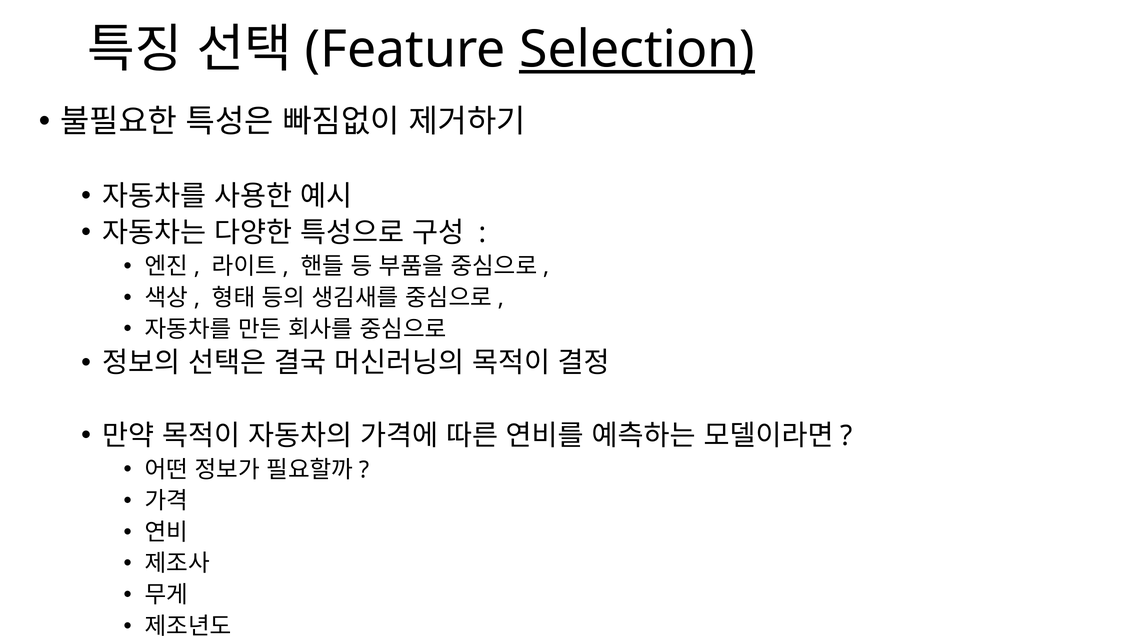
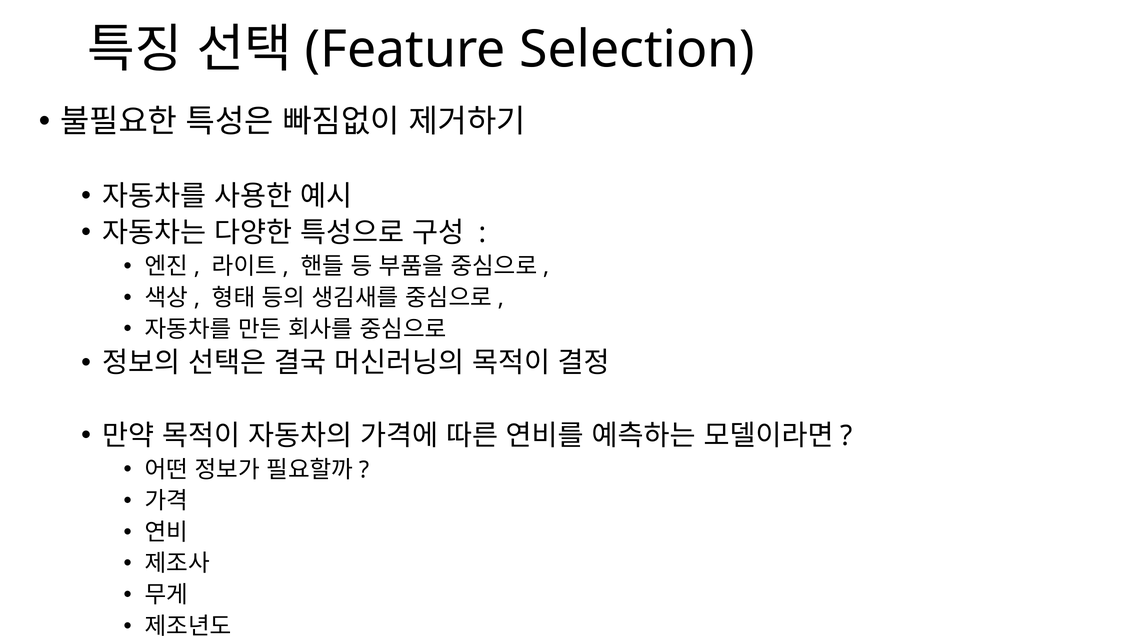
Selection underline: present -> none (637, 49)
